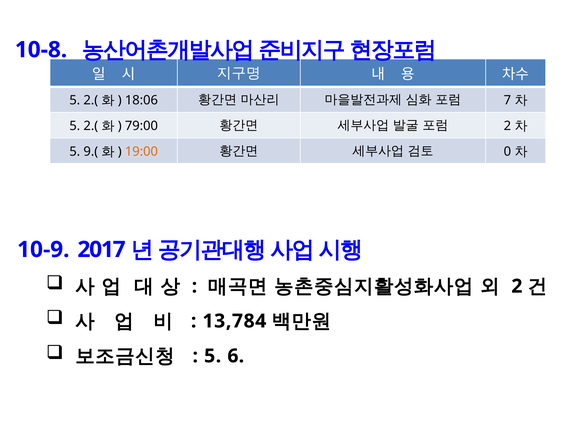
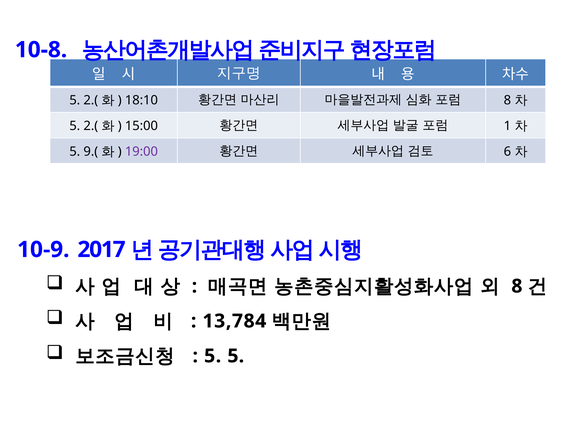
18:06: 18:06 -> 18:10 (141, 100)
7: 7 -> 8 (507, 100)
79:00: 79:00 -> 15:00 (141, 126)
2: 2 -> 1 (507, 126)
19:00 colour: orange -> purple (141, 152)
0: 0 -> 6 (507, 152)
2: 2 -> 8 (517, 287)
5 6: 6 -> 5 (236, 356)
